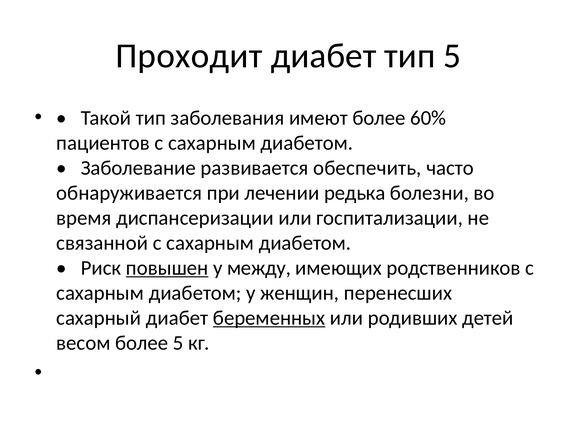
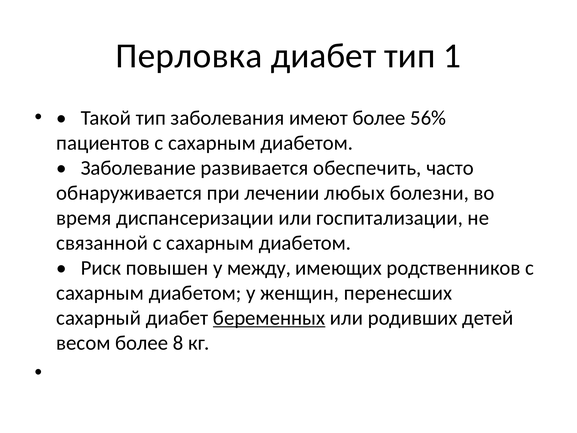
Проходит: Проходит -> Перловка (189, 56)
тип 5: 5 -> 1 (452, 56)
60%: 60% -> 56% (428, 118)
редька: редька -> любых (355, 193)
повышен underline: present -> none (167, 268)
более 5: 5 -> 8 (178, 343)
